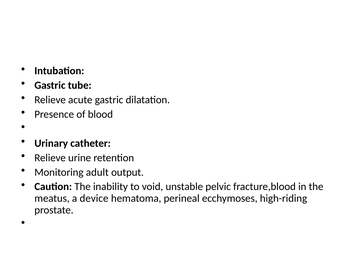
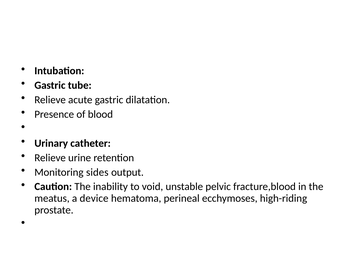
adult: adult -> sides (97, 172)
